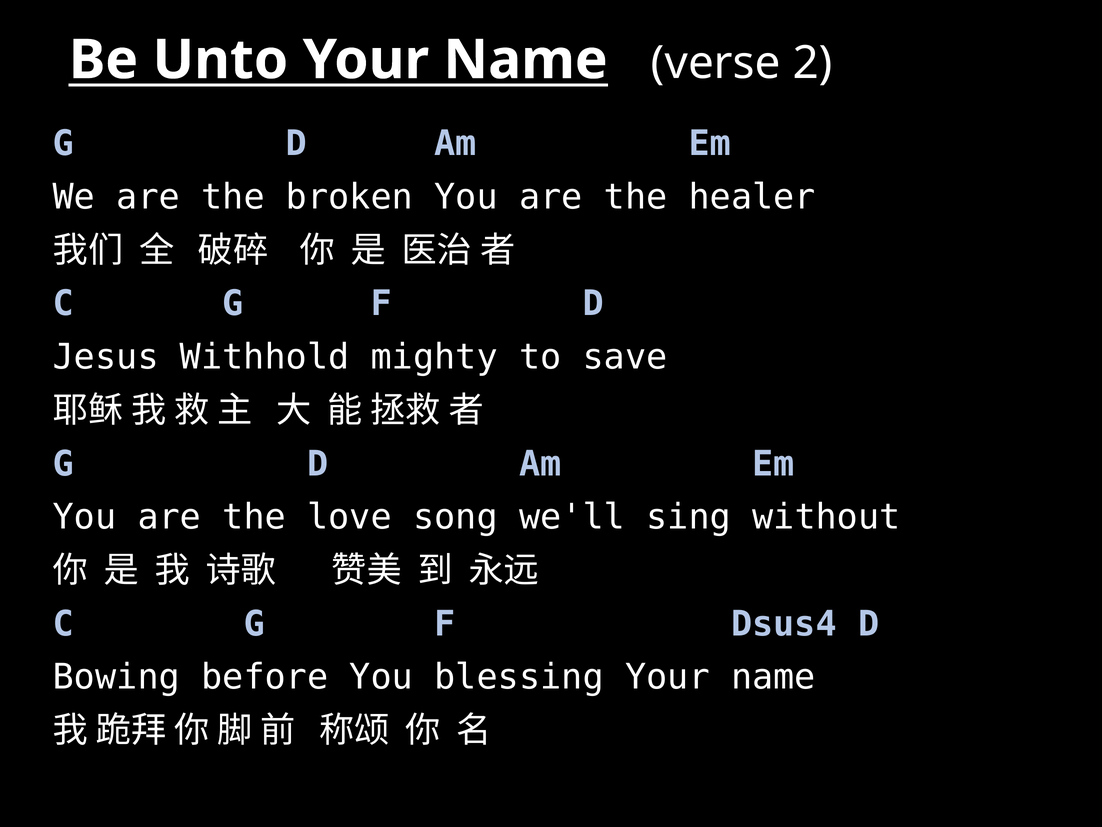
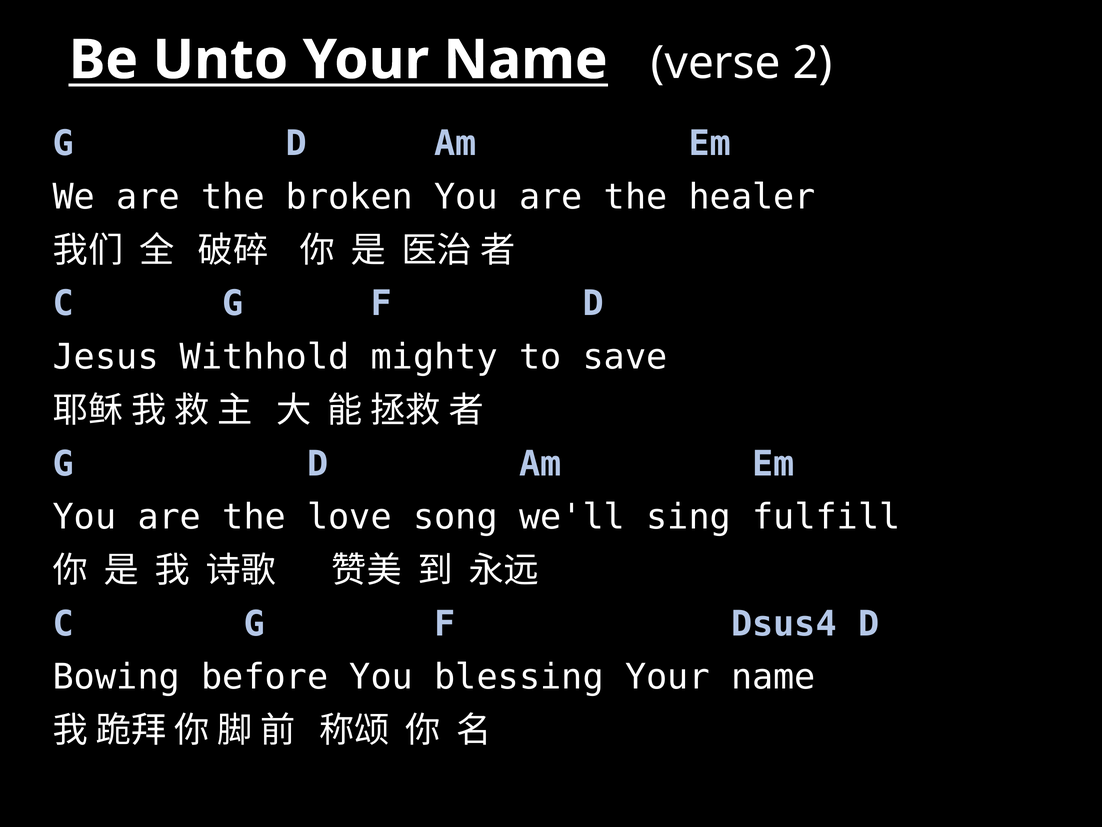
without: without -> fulfill (826, 517)
